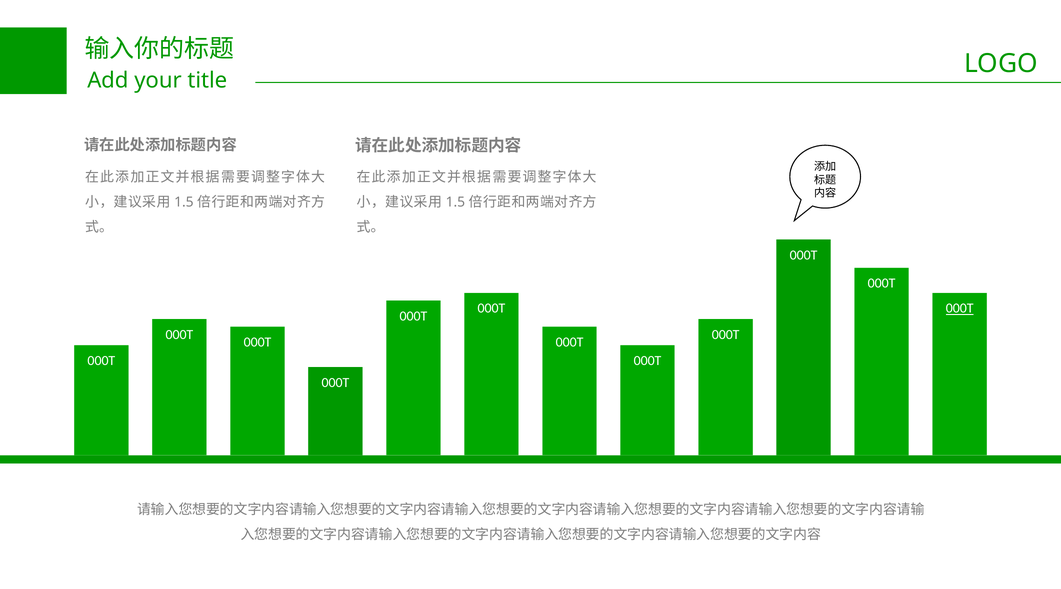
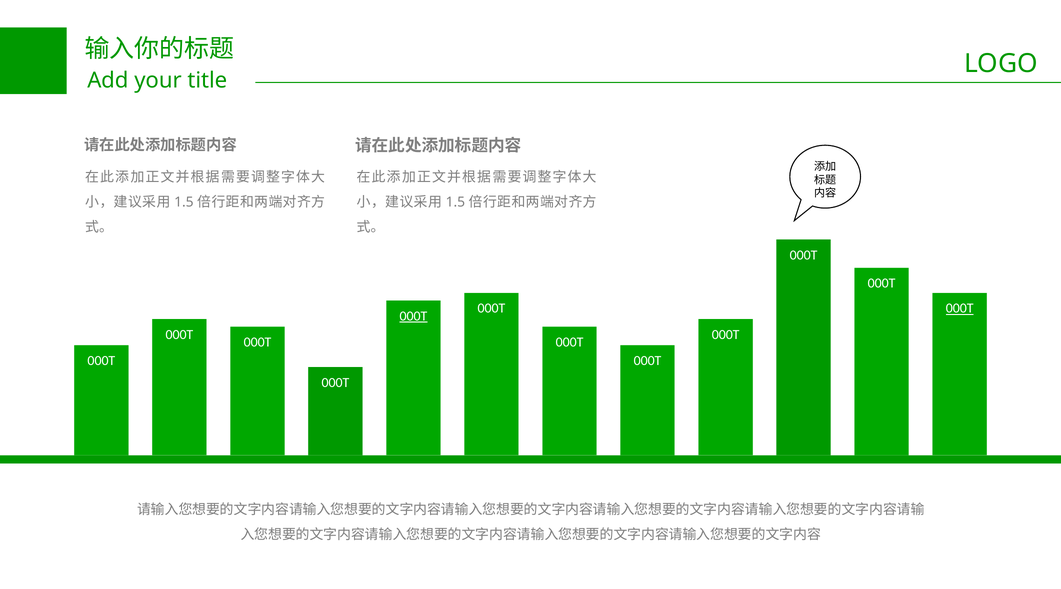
000T underline: none -> present (413, 316)
